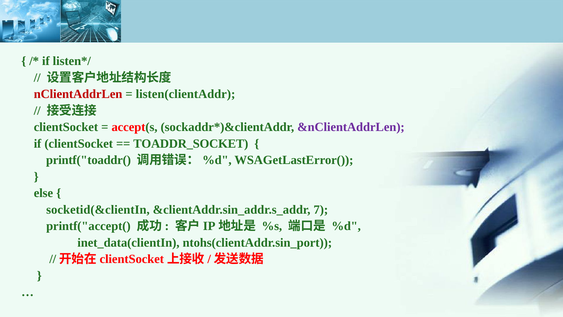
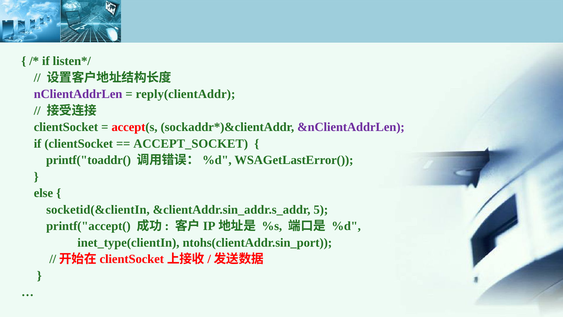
nClientAddrLen colour: red -> purple (78, 94)
listen(clientAddr: listen(clientAddr -> reply(clientAddr (185, 94)
TOADDR_SOCKET: TOADDR_SOCKET -> ACCEPT_SOCKET (191, 144)
7: 7 -> 5 (321, 210)
inet_data(clientIn: inet_data(clientIn -> inet_type(clientIn (128, 243)
